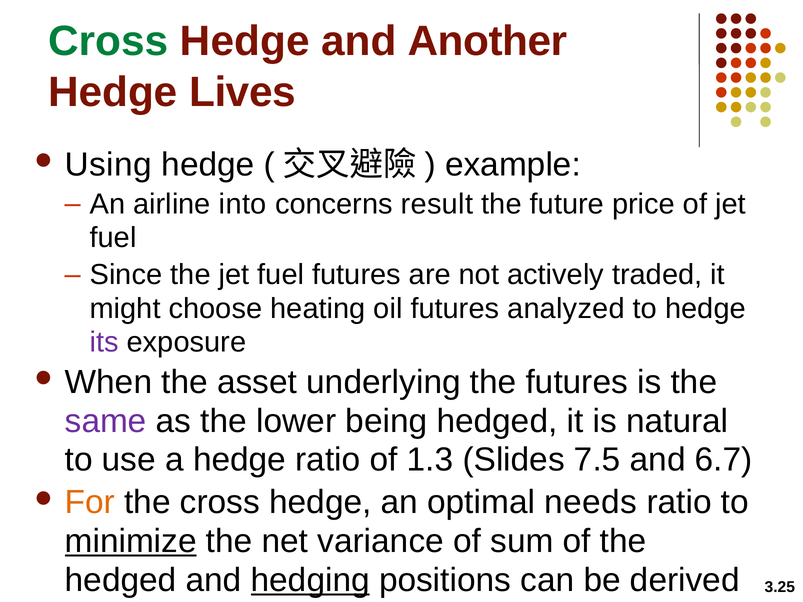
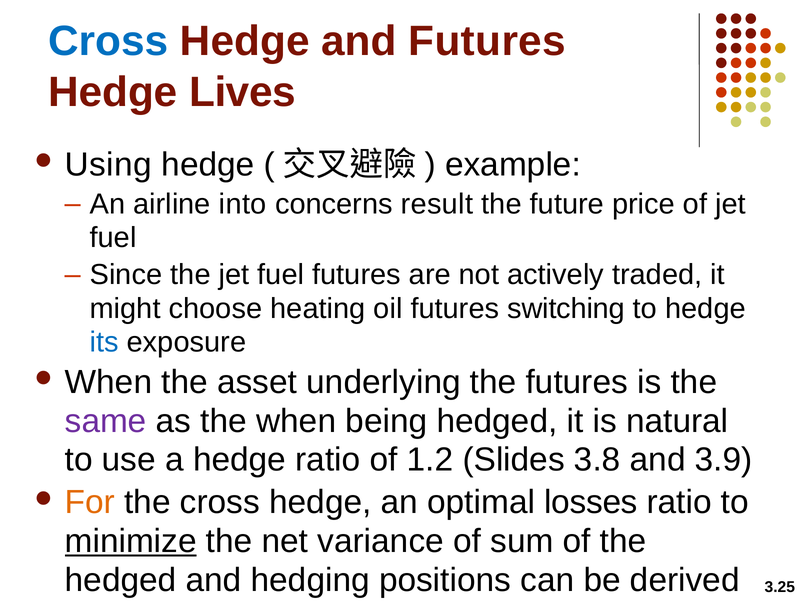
Cross colour: green -> blue (108, 41)
and Another: Another -> Futures (487, 41)
analyzed: analyzed -> switching (566, 309)
its colour: purple -> blue (104, 342)
the lower: lower -> when (296, 421)
1.3: 1.3 -> 1.2 (430, 460)
7.5: 7.5 -> 3.8 (597, 460)
6.7: 6.7 -> 3.9 (724, 460)
needs: needs -> losses (591, 502)
hedging underline: present -> none (310, 580)
